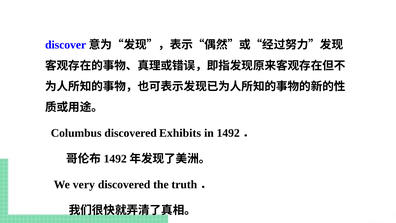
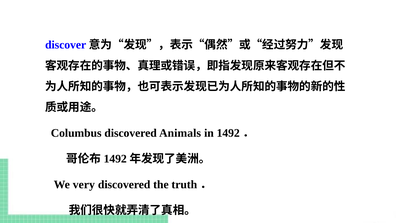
Exhibits: Exhibits -> Animals (180, 133)
